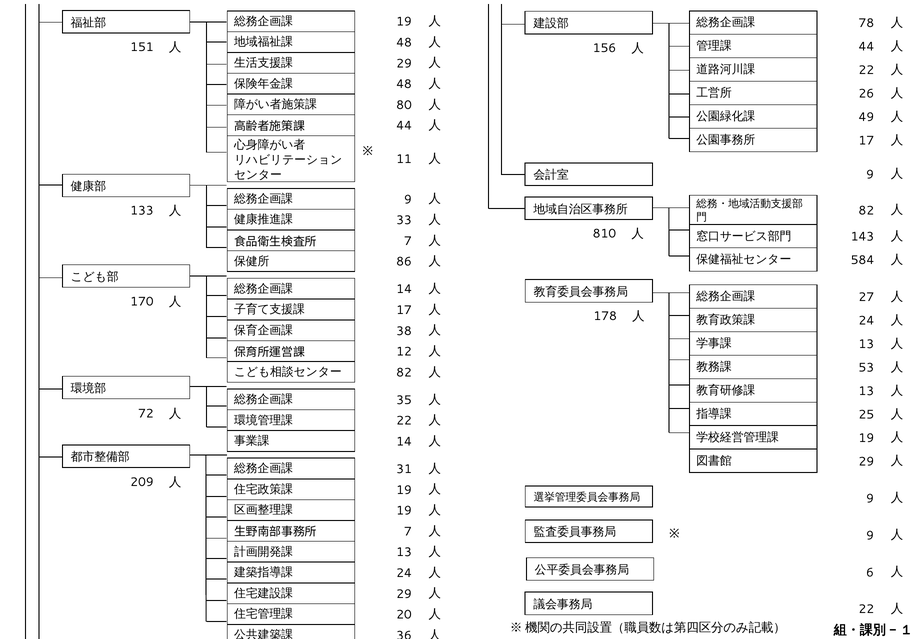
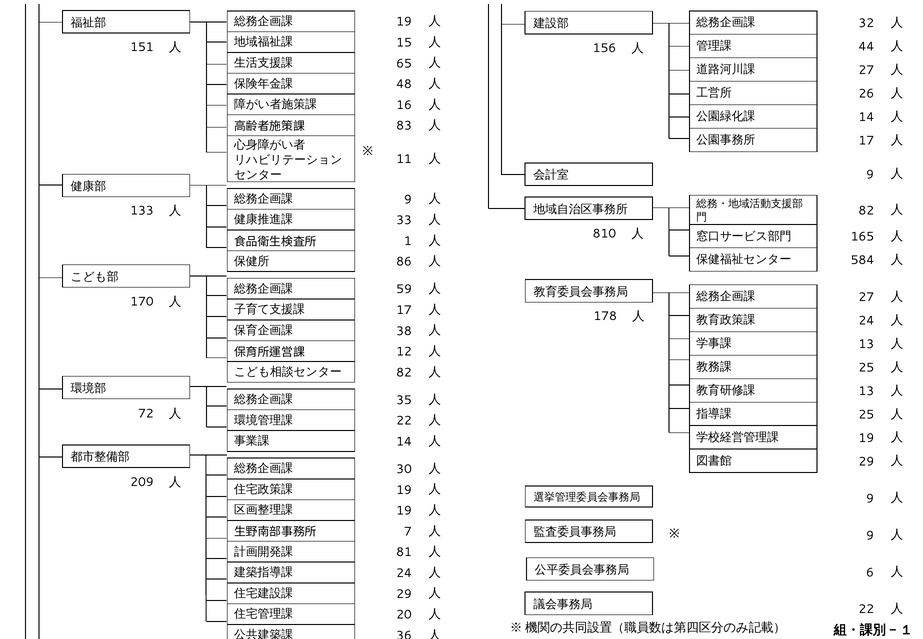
78: 78 -> 32 (866, 23)
48: 48 -> 15 (404, 43)
29: 29 -> 65 (404, 63)
22: 22 -> 27 (866, 70)
80: 80 -> 16 (404, 105)
49: 49 -> 14 (866, 117)
44: 44 -> 83 (404, 126)
143: 143 -> 165 (862, 237)
7: 7 -> 1 (408, 241)
14: 14 -> 59 (404, 289)
53: 53 -> 25 (866, 368)
31: 31 -> 30 (404, 469)
13: 13 -> 81 (404, 552)
